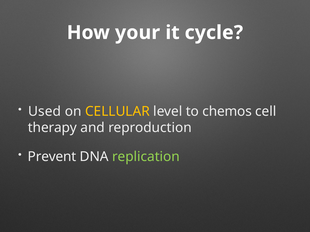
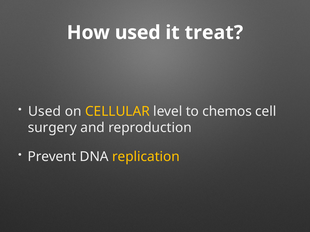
How your: your -> used (138, 33)
cycle: cycle -> treat (214, 33)
therapy: therapy -> surgery (52, 128)
replication colour: light green -> yellow (146, 157)
